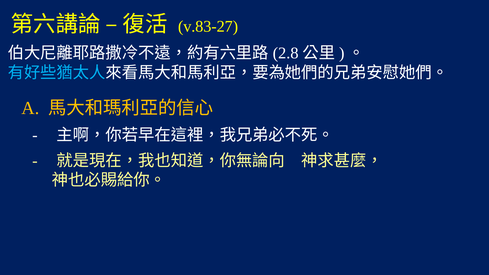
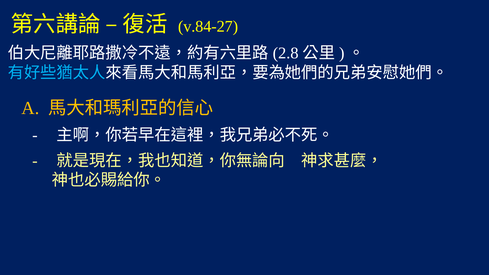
v.83-27: v.83-27 -> v.84-27 (208, 27)
